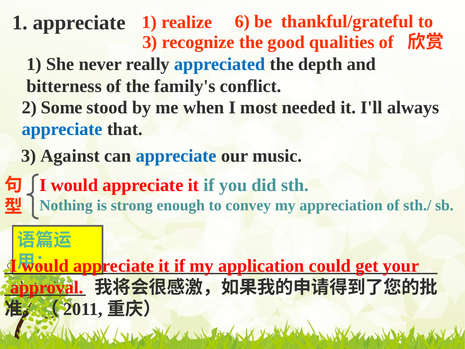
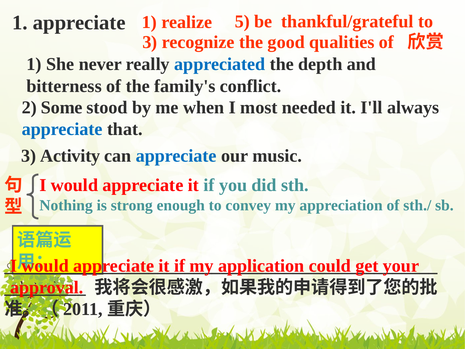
6: 6 -> 5 (242, 21)
Against: Against -> Activity (70, 156)
